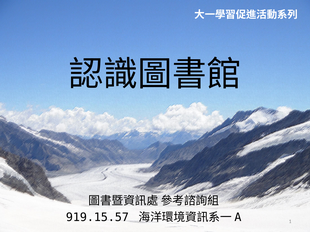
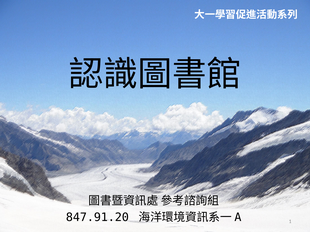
919.15.57: 919.15.57 -> 847.91.20 (97, 218)
